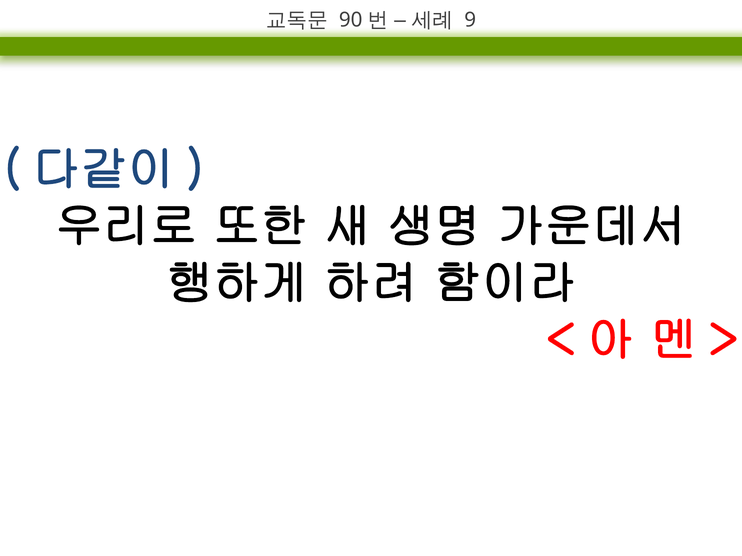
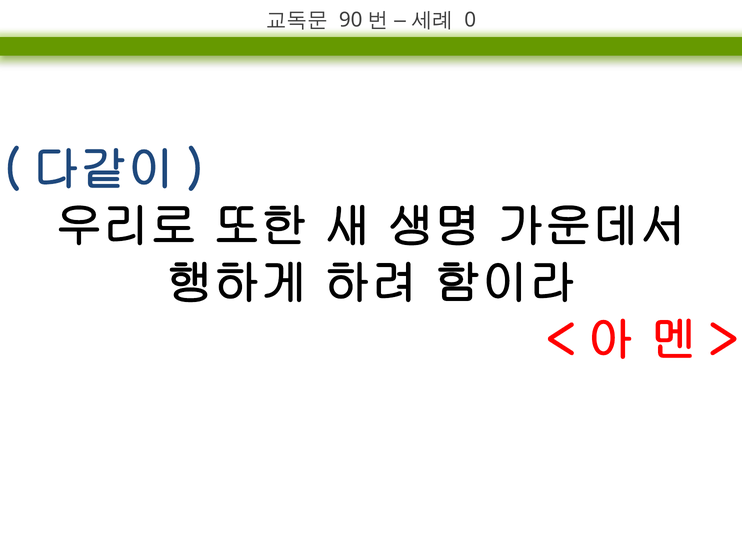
9: 9 -> 0 (470, 20)
